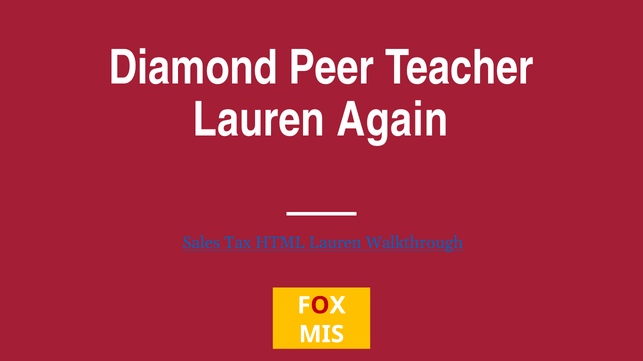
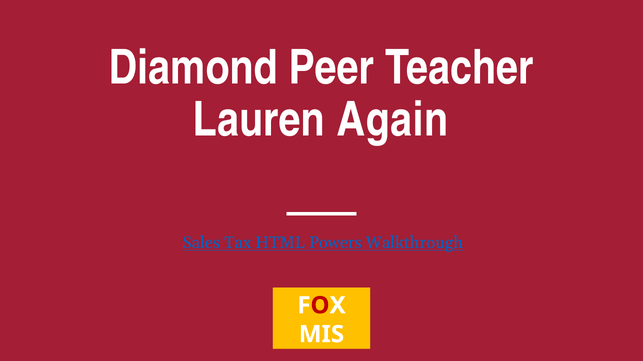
HTML Lauren: Lauren -> Powers (335, 243)
